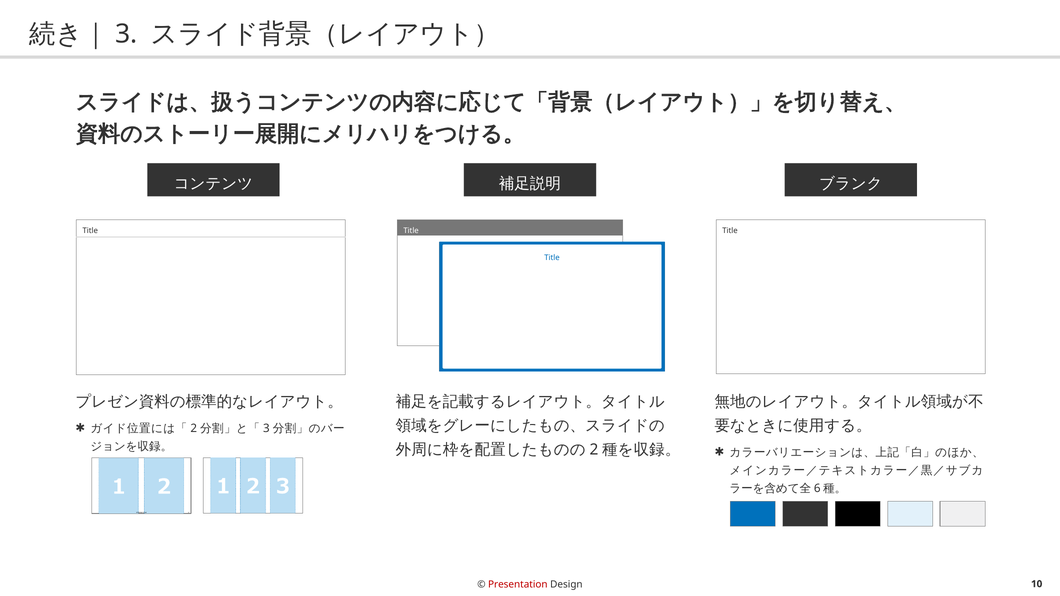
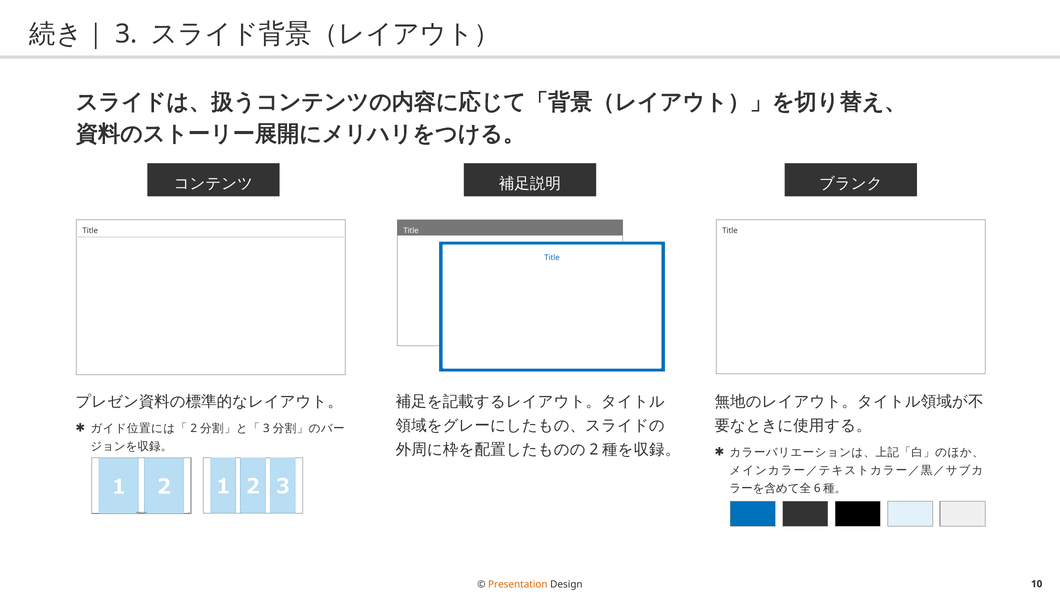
Presentation colour: red -> orange (518, 585)
